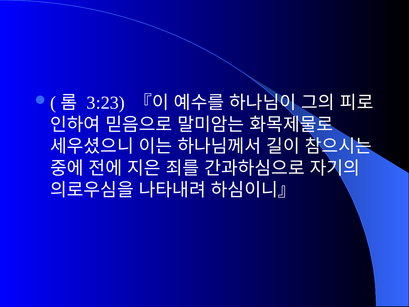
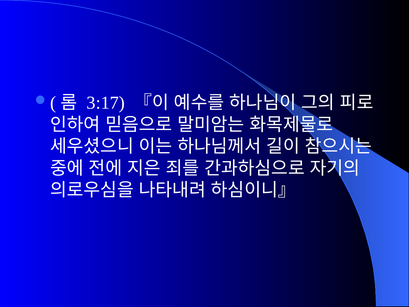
3:23: 3:23 -> 3:17 (106, 103)
